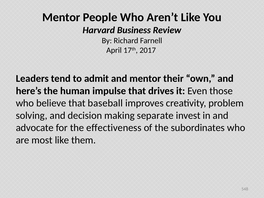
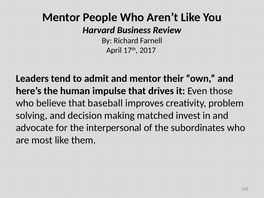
separate: separate -> matched (155, 115)
effectiveness: effectiveness -> interpersonal (114, 128)
